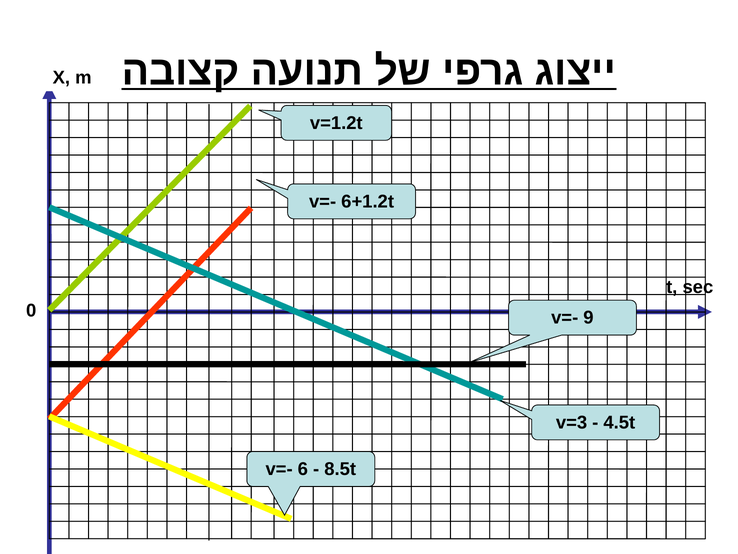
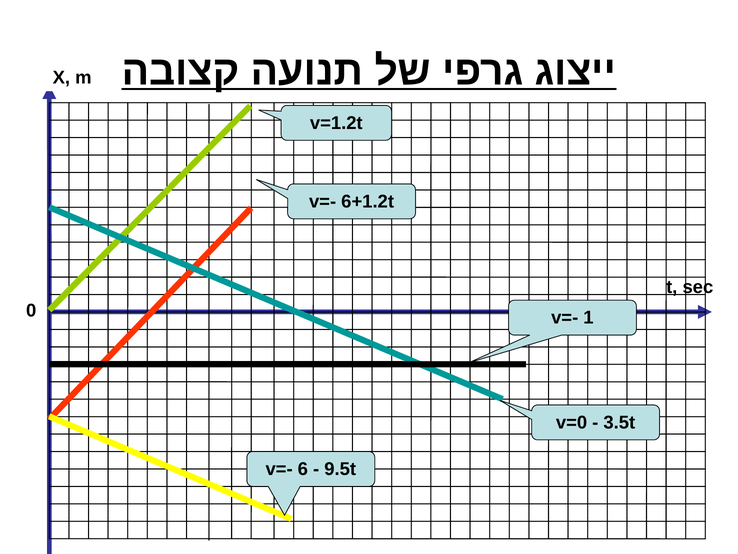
9: 9 -> 1 (588, 318)
v=3: v=3 -> v=0 (572, 422)
4.5t: 4.5t -> 3.5t (619, 422)
8.5t: 8.5t -> 9.5t (340, 469)
